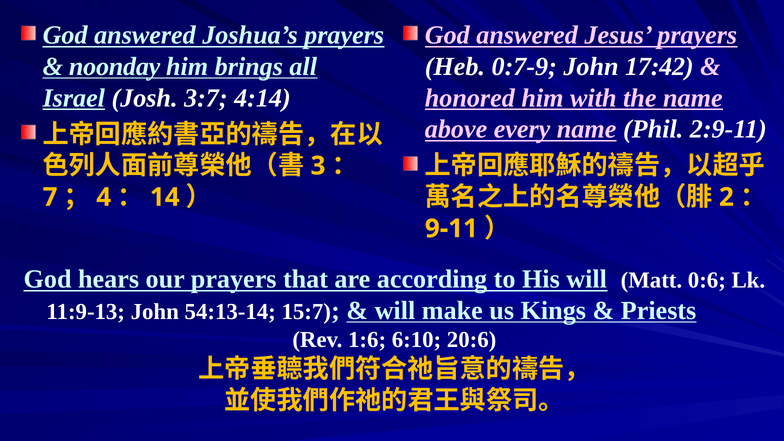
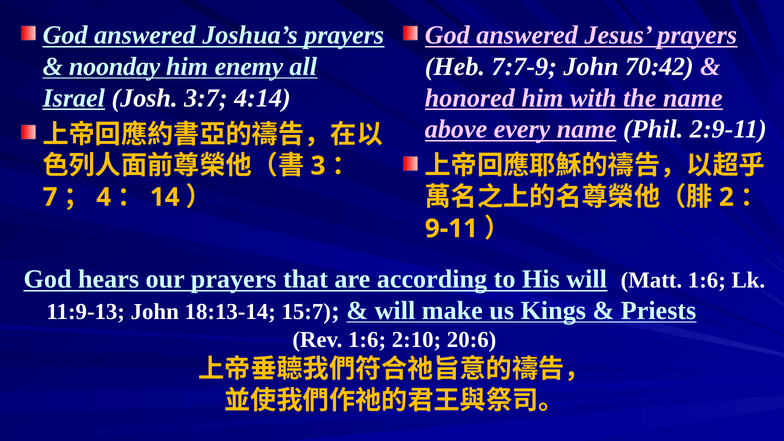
brings: brings -> enemy (249, 67)
0:7-9: 0:7-9 -> 7:7-9 (524, 67)
17:42: 17:42 -> 70:42 (659, 67)
Matt 0:6: 0:6 -> 1:6 (707, 280)
54:13-14: 54:13-14 -> 18:13-14 (230, 312)
6:10: 6:10 -> 2:10 (416, 340)
